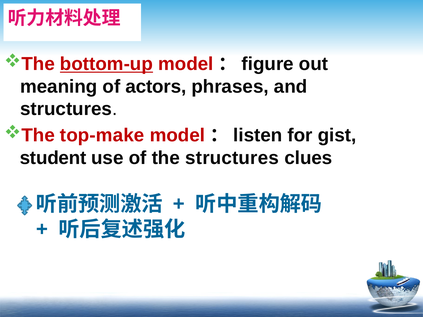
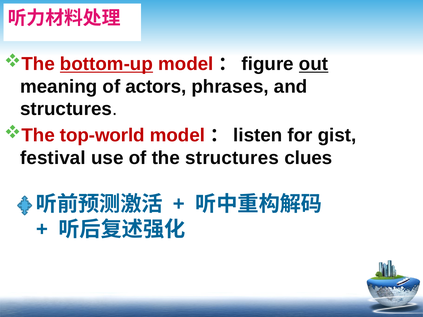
out underline: none -> present (314, 64)
top-make: top-make -> top-world (102, 136)
student: student -> festival (53, 158)
